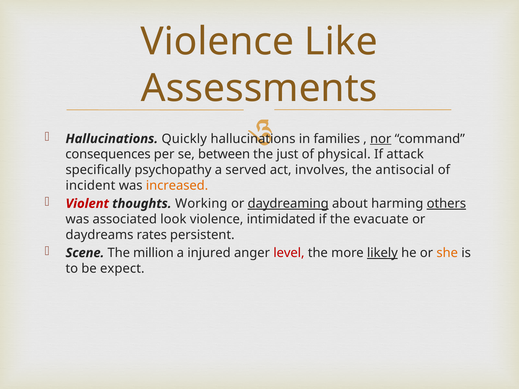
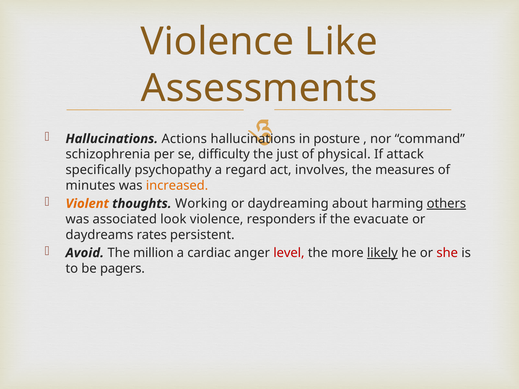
Quickly: Quickly -> Actions (184, 139)
families: families -> posture (337, 139)
nor underline: present -> none (381, 139)
consequences: consequences -> schizophrenia (108, 154)
between: between -> difficulty (224, 154)
served: served -> regard (246, 170)
antisocial: antisocial -> measures (405, 170)
incident: incident -> minutes (90, 186)
Violent colour: red -> orange (87, 204)
daydreaming underline: present -> none (288, 204)
intimidated: intimidated -> responders (281, 219)
Scene: Scene -> Avoid (85, 253)
injured: injured -> cardiac (209, 253)
she colour: orange -> red (447, 253)
expect: expect -> pagers (122, 269)
